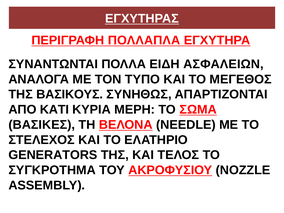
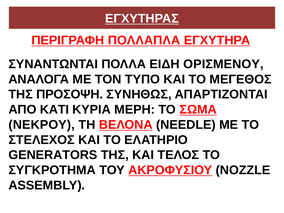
ΑΣΦΑΛΕΙΩΝ: ΑΣΦΑΛΕΙΩΝ -> ΟΡΙΣΜΕΝΟΥ (223, 64)
ΒΑΣΙΚΟΥΣ: ΒΑΣΙΚΟΥΣ -> ΠΡΟΣΟΨΗ (70, 94)
ΒΑΣΙΚΕΣ: ΒΑΣΙΚΕΣ -> ΝΕΚΡΟΥ (42, 125)
